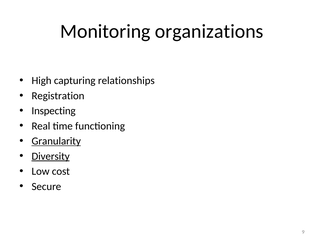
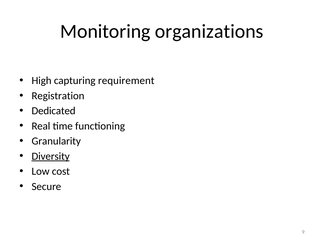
relationships: relationships -> requirement (126, 81)
Inspecting: Inspecting -> Dedicated (54, 111)
Granularity underline: present -> none (56, 141)
